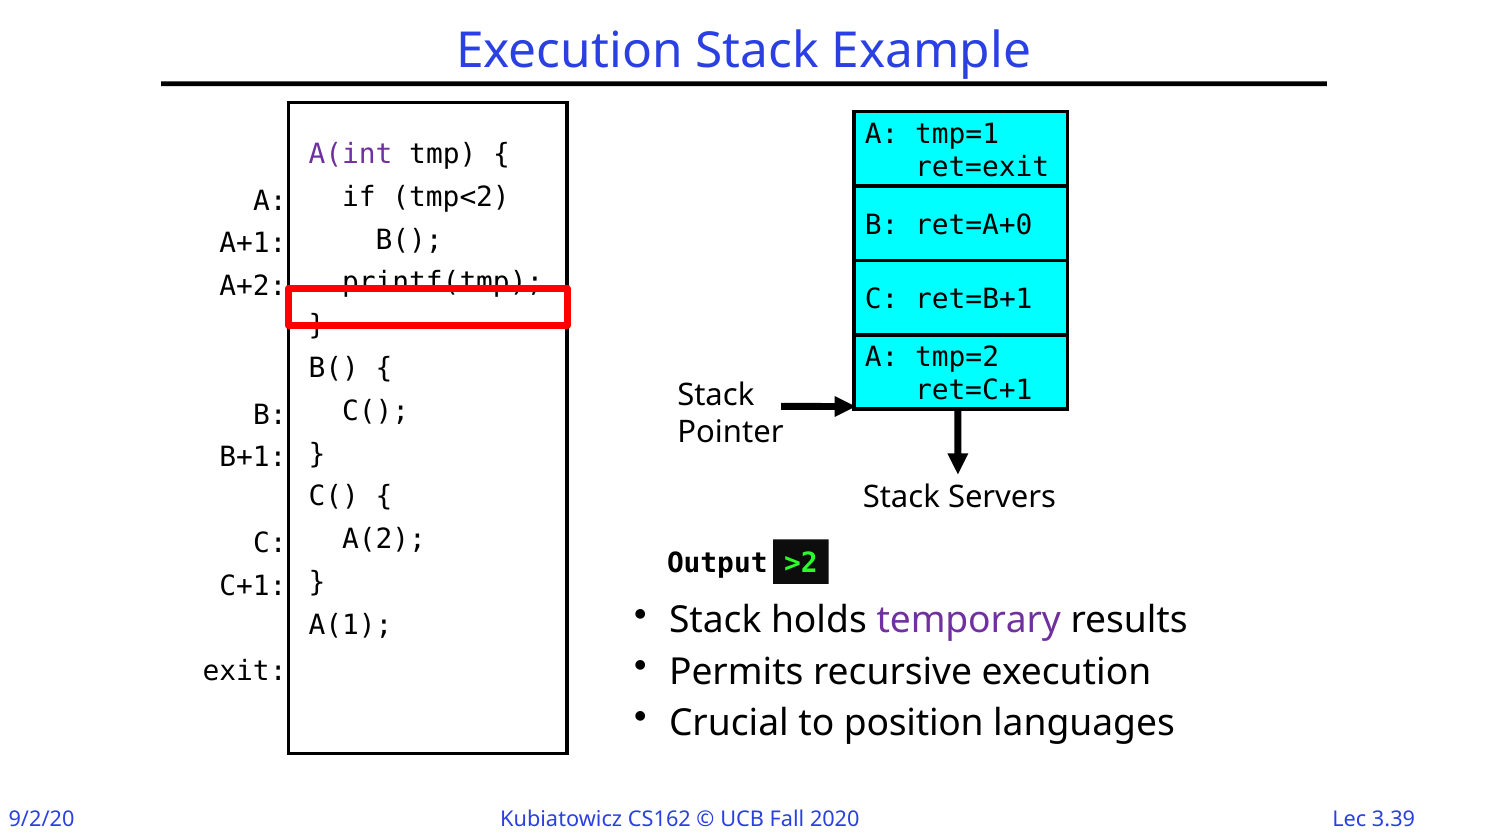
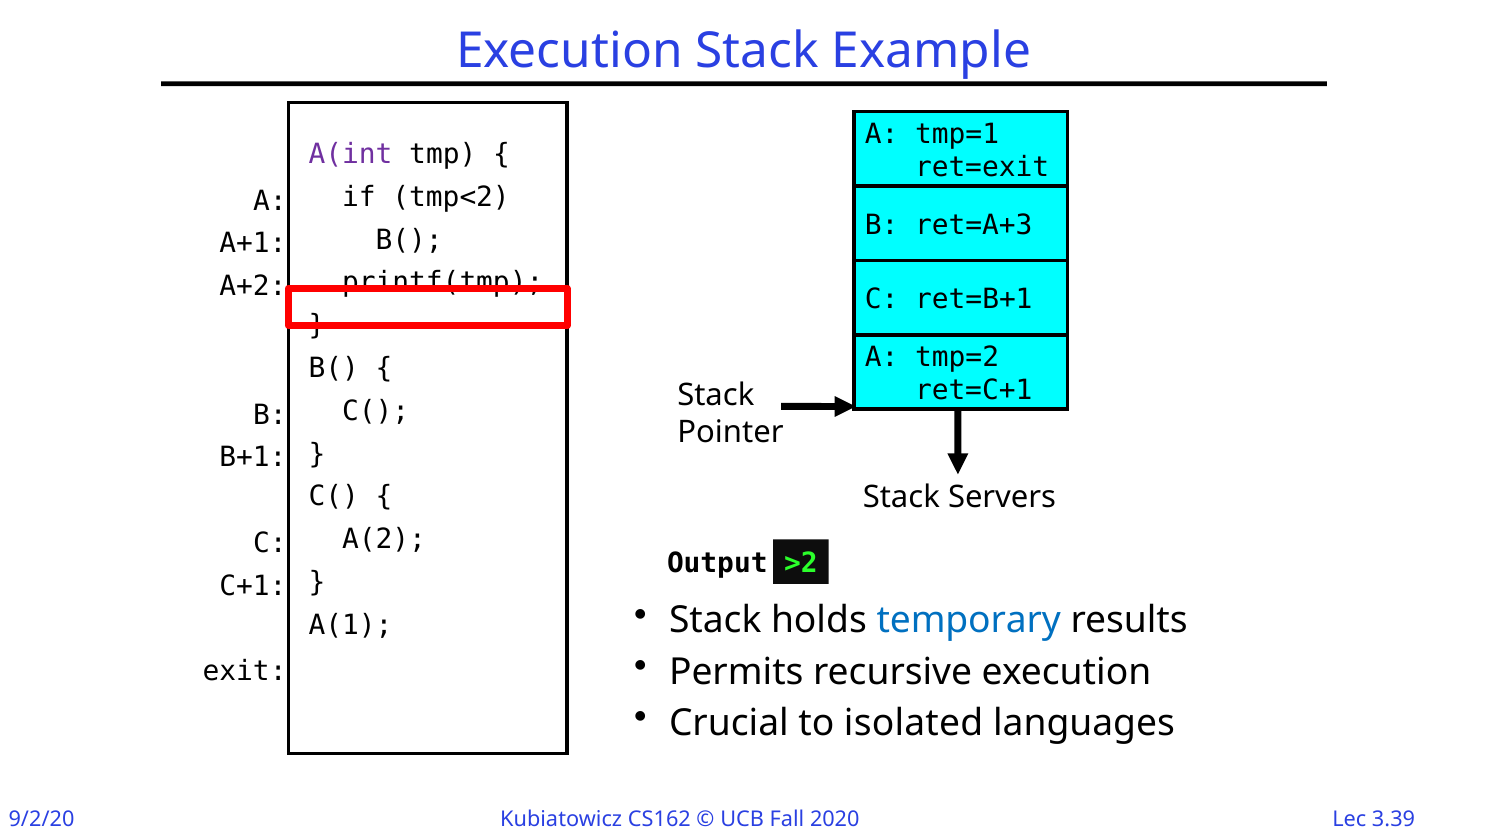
ret=A+0: ret=A+0 -> ret=A+3 (974, 225)
temporary colour: purple -> blue (969, 620)
position: position -> isolated (914, 723)
